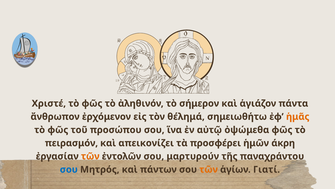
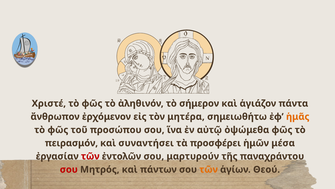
θέλημά: θέλημά -> μητέρα (186, 116)
απεικονίζει: απεικονίζει -> συναντήσει (146, 143)
άκρη: άκρη -> μέσα (283, 143)
τῶν colour: orange -> red (90, 156)
σου colour: blue -> red (69, 169)
Γιατί: Γιατί -> Θεού (267, 169)
